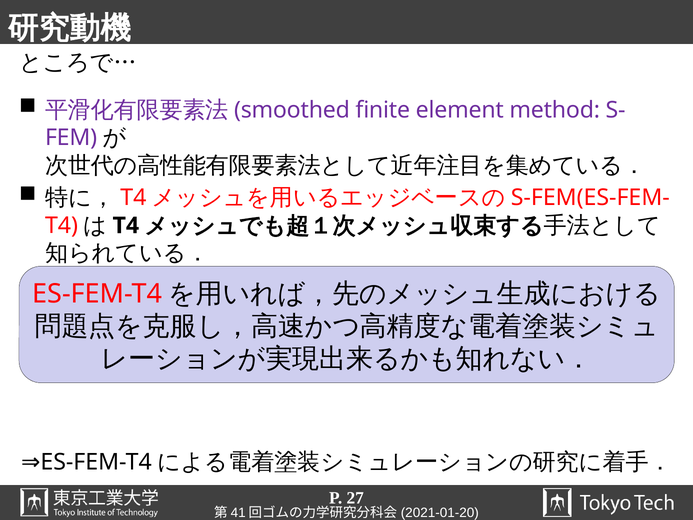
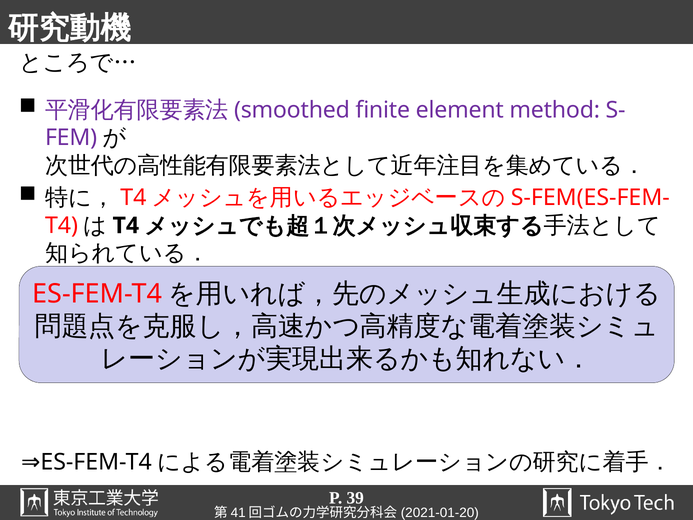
27: 27 -> 39 (355, 498)
